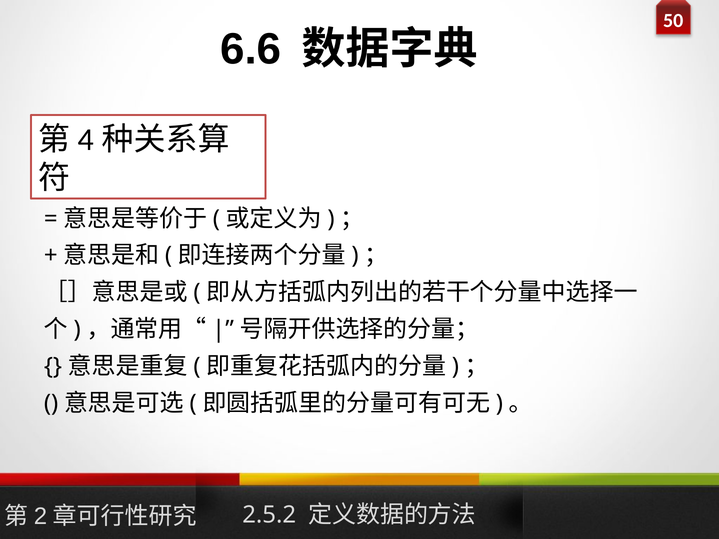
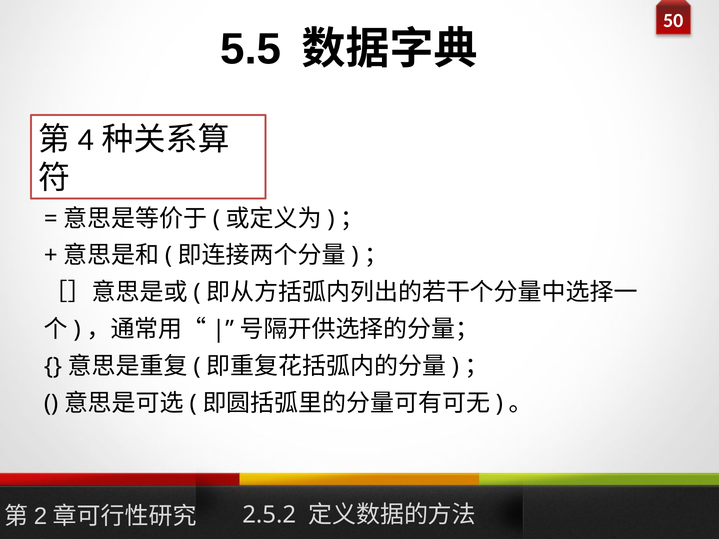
6.6: 6.6 -> 5.5 (251, 50)
